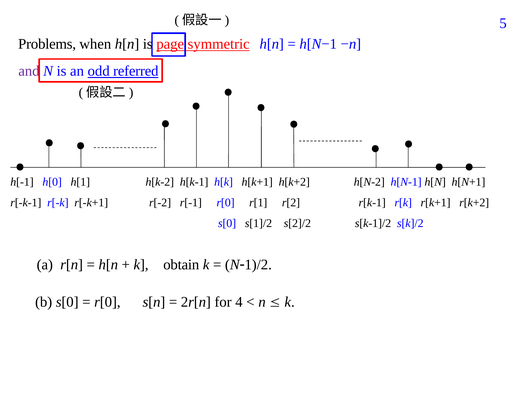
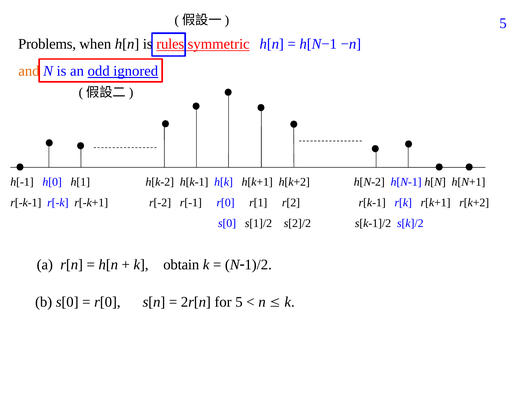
page: page -> rules (170, 44)
and colour: purple -> orange (29, 71)
referred: referred -> ignored (136, 71)
for 4: 4 -> 5 (239, 302)
